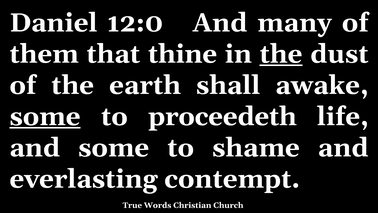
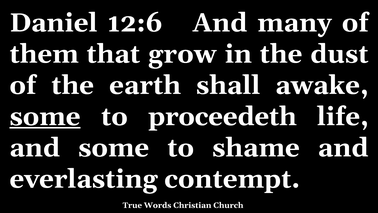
12:0: 12:0 -> 12:6 (135, 23)
thine: thine -> grow (182, 54)
the underline: present -> none (281, 54)
